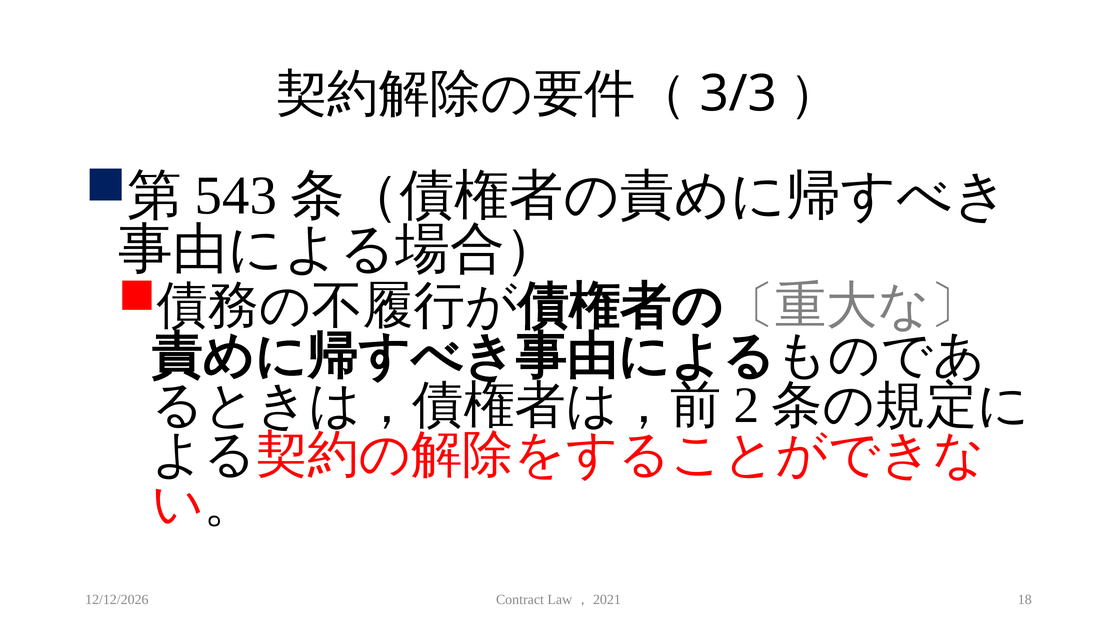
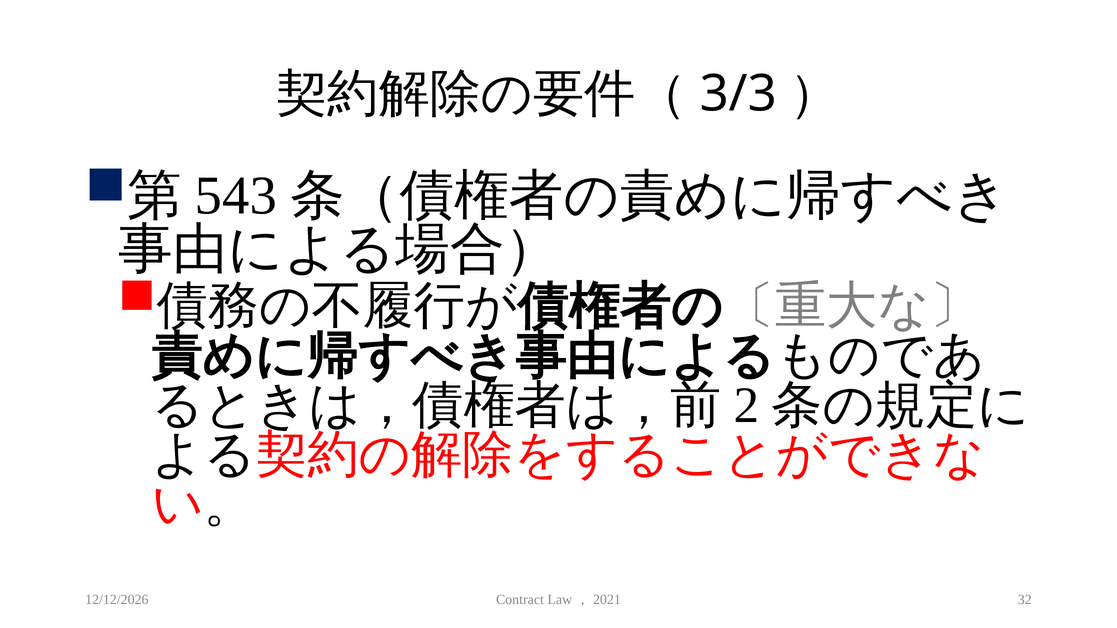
18: 18 -> 32 (1025, 600)
